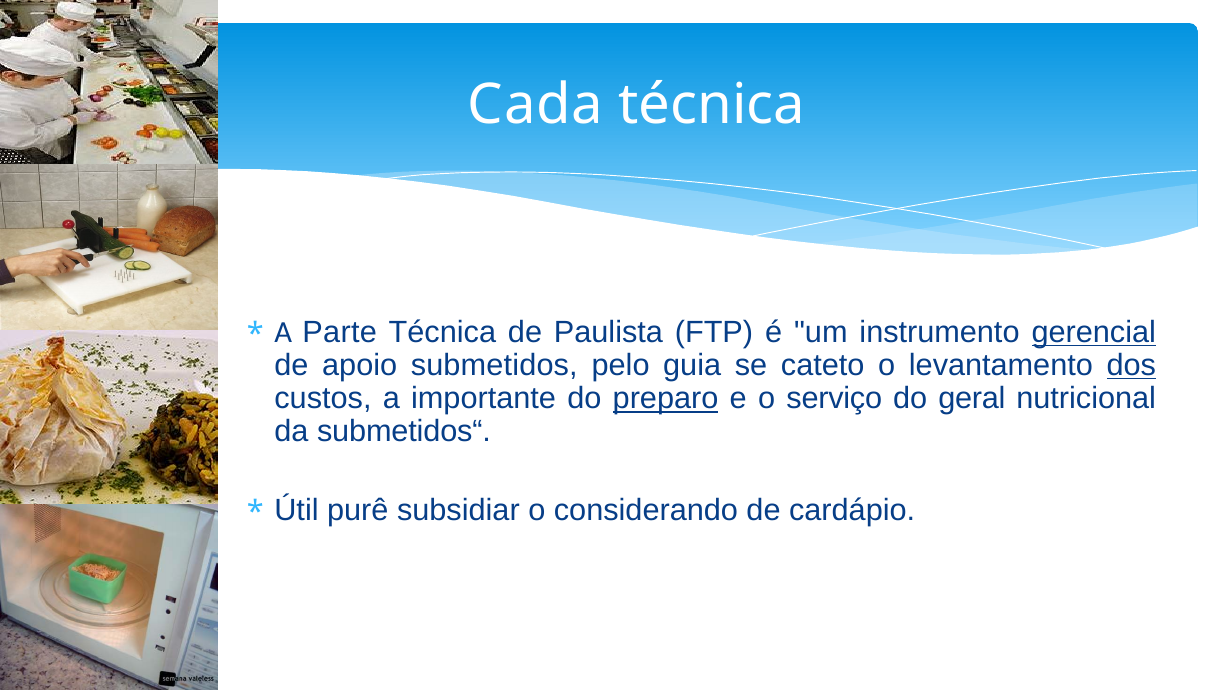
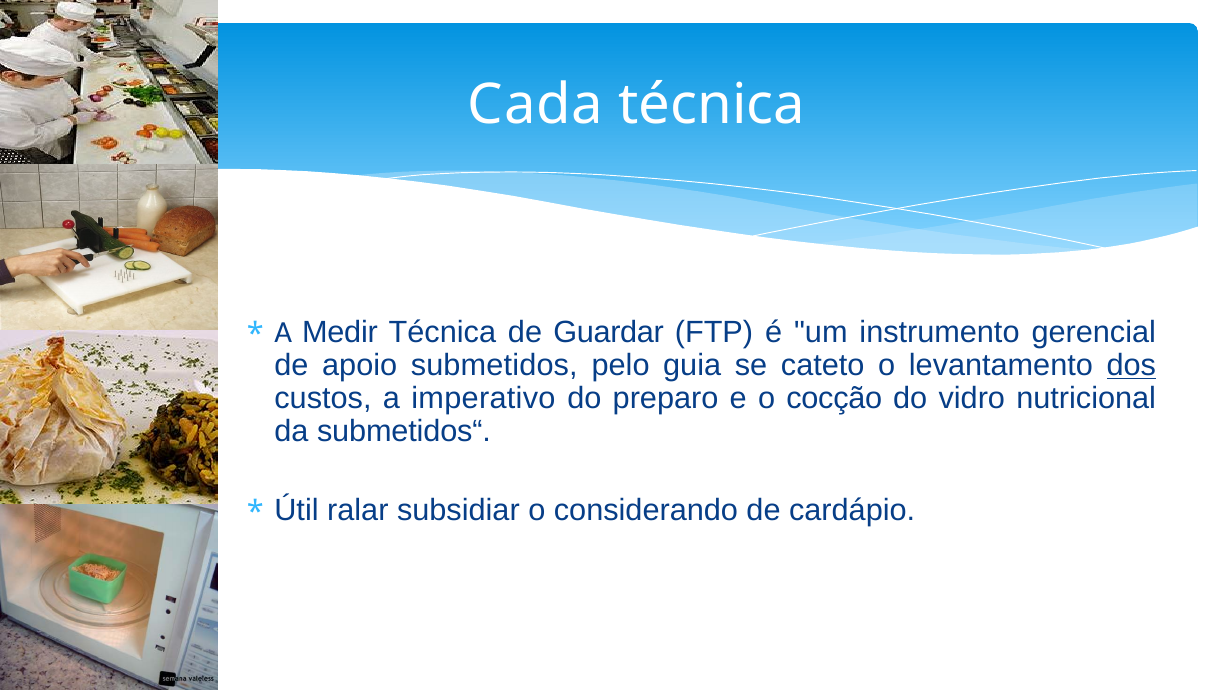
Parte: Parte -> Medir (340, 332)
Paulista: Paulista -> Guardar (609, 332)
gerencial underline: present -> none (1094, 332)
importante: importante -> imperativo (483, 399)
preparo underline: present -> none (666, 399)
serviço: serviço -> cocção (834, 399)
geral: geral -> vidro (972, 399)
purê: purê -> ralar (358, 510)
